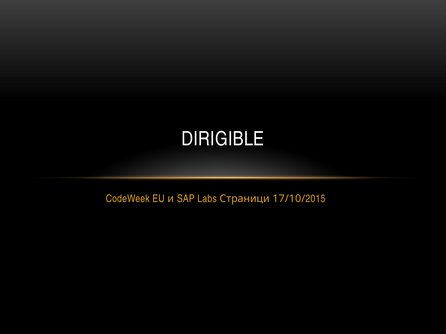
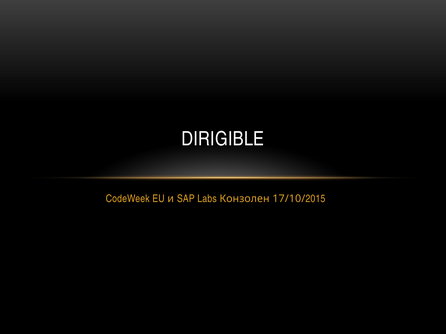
Страници: Страници -> Конзолен (245, 199)
